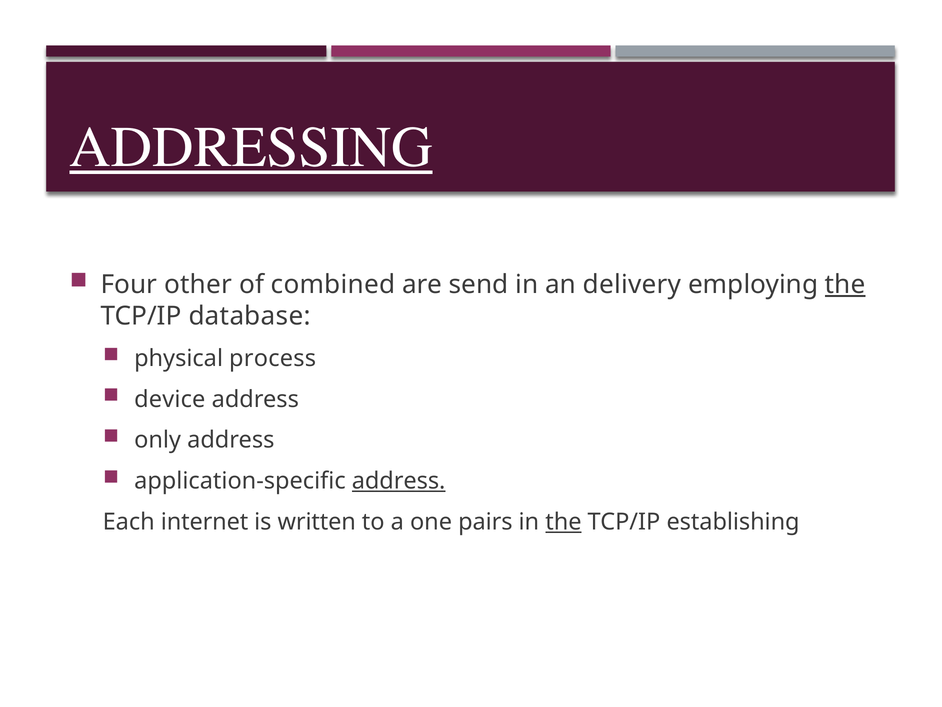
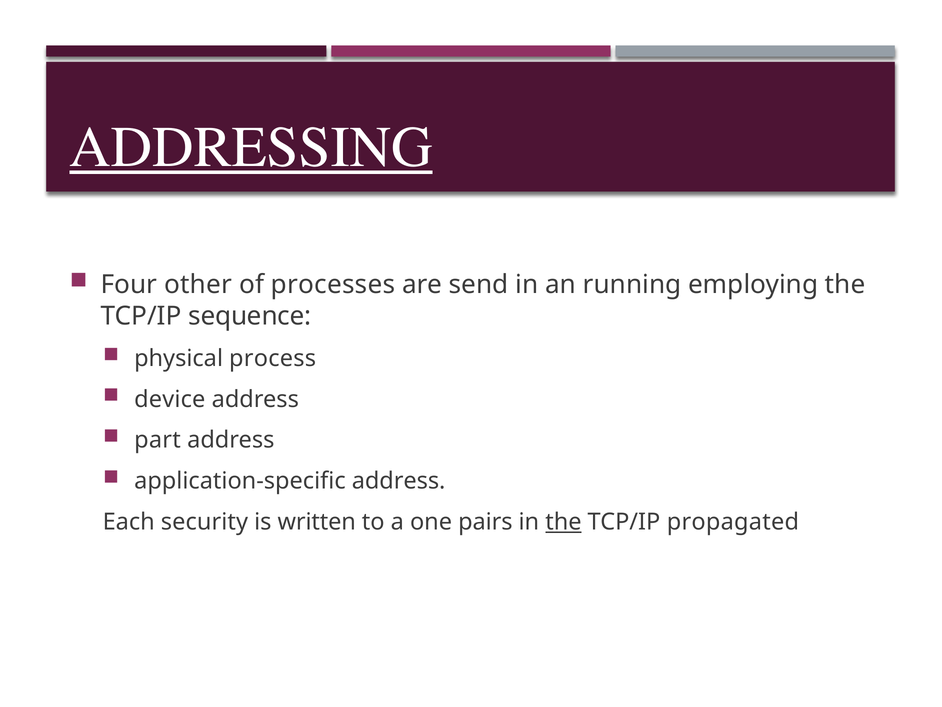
combined: combined -> processes (333, 285)
delivery: delivery -> running (632, 285)
the underline: present -> none (845, 285)
database: database -> sequence (250, 316)
only: only -> part (157, 440)
address underline: present -> none (399, 481)
internet: internet -> security (204, 522)
establishing: establishing -> propagated (733, 522)
